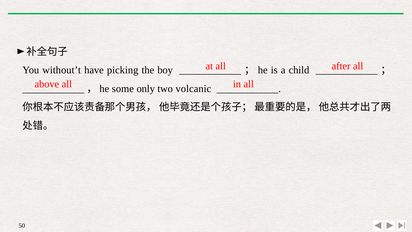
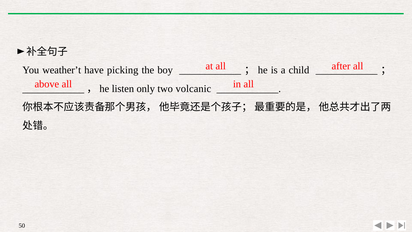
without’t: without’t -> weather’t (62, 70)
some: some -> listen (123, 89)
